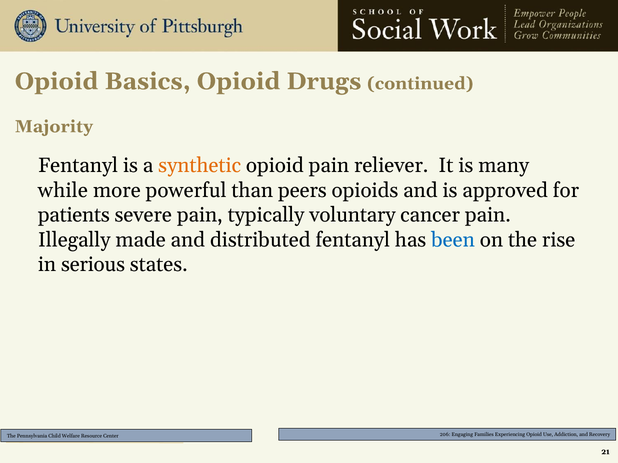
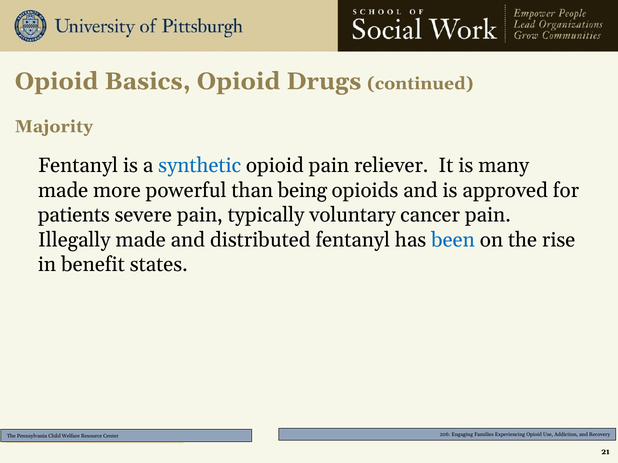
synthetic colour: orange -> blue (200, 166)
while: while -> made (63, 191)
peers: peers -> being (302, 191)
serious: serious -> benefit (93, 265)
